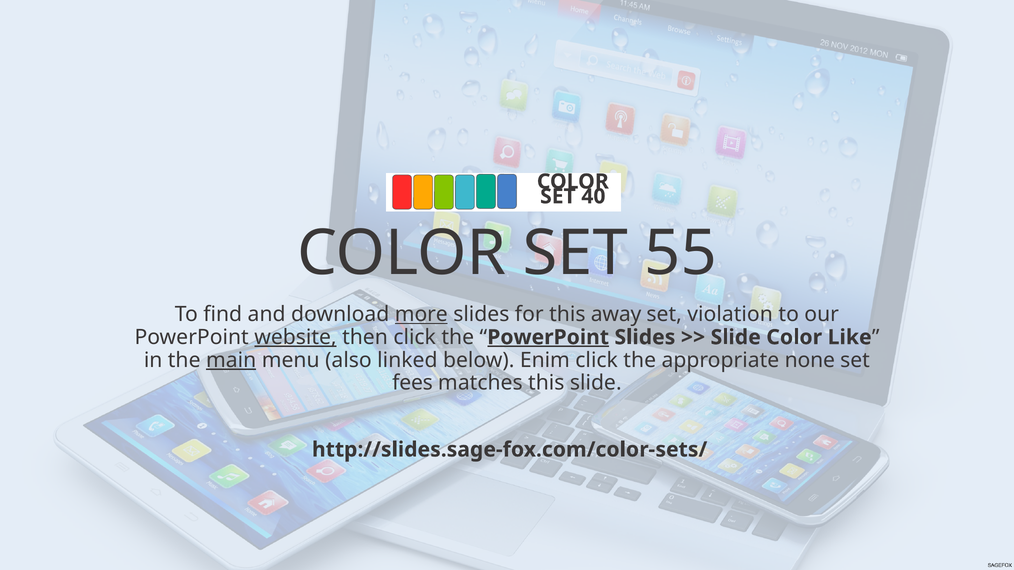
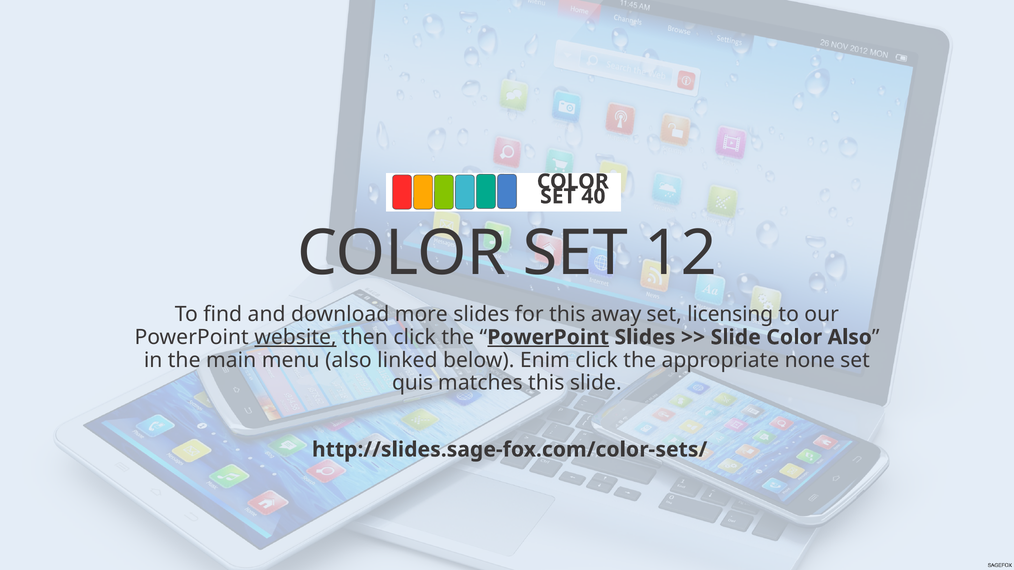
55: 55 -> 12 (681, 253)
more underline: present -> none (421, 315)
violation: violation -> licensing (730, 315)
Color Like: Like -> Also (850, 337)
main underline: present -> none (231, 360)
fees: fees -> quis (413, 383)
